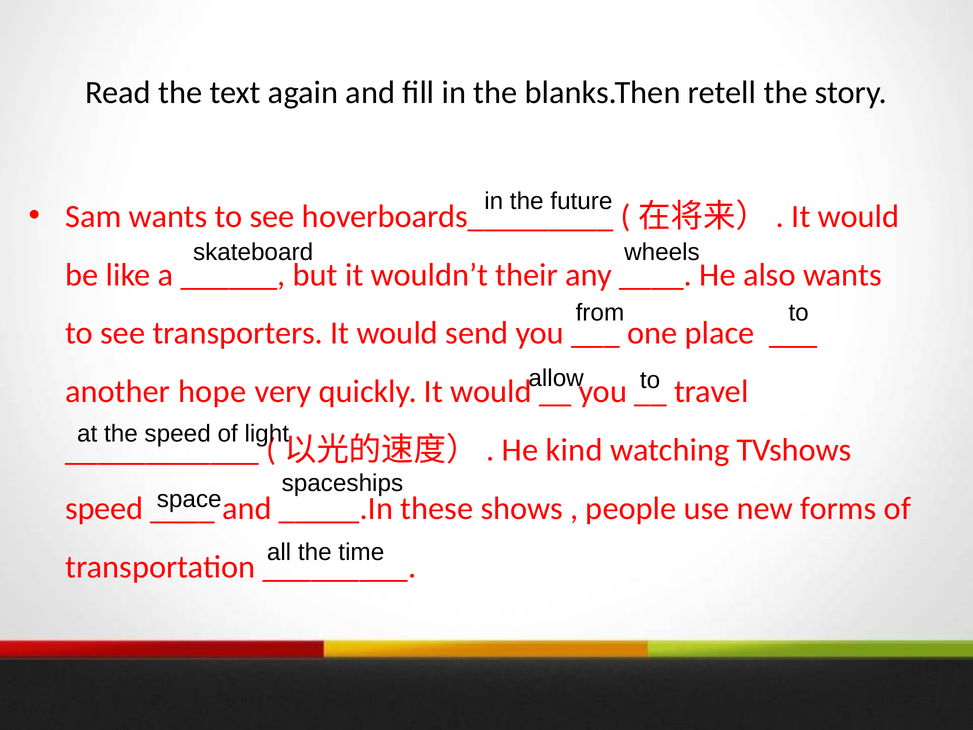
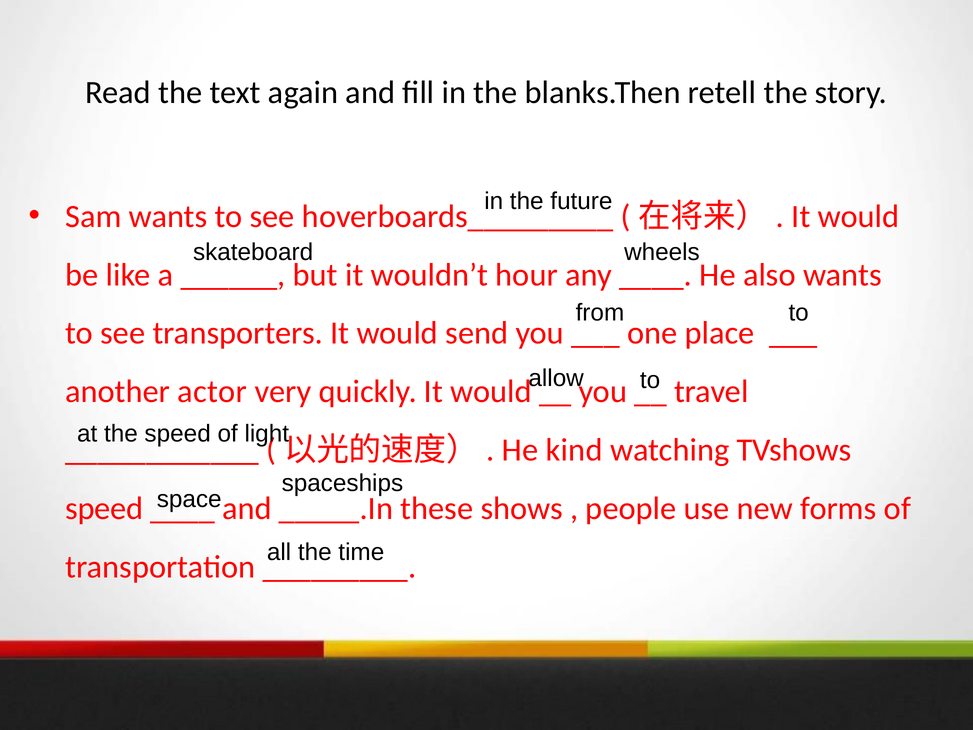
their: their -> hour (527, 275)
hope: hope -> actor (212, 391)
